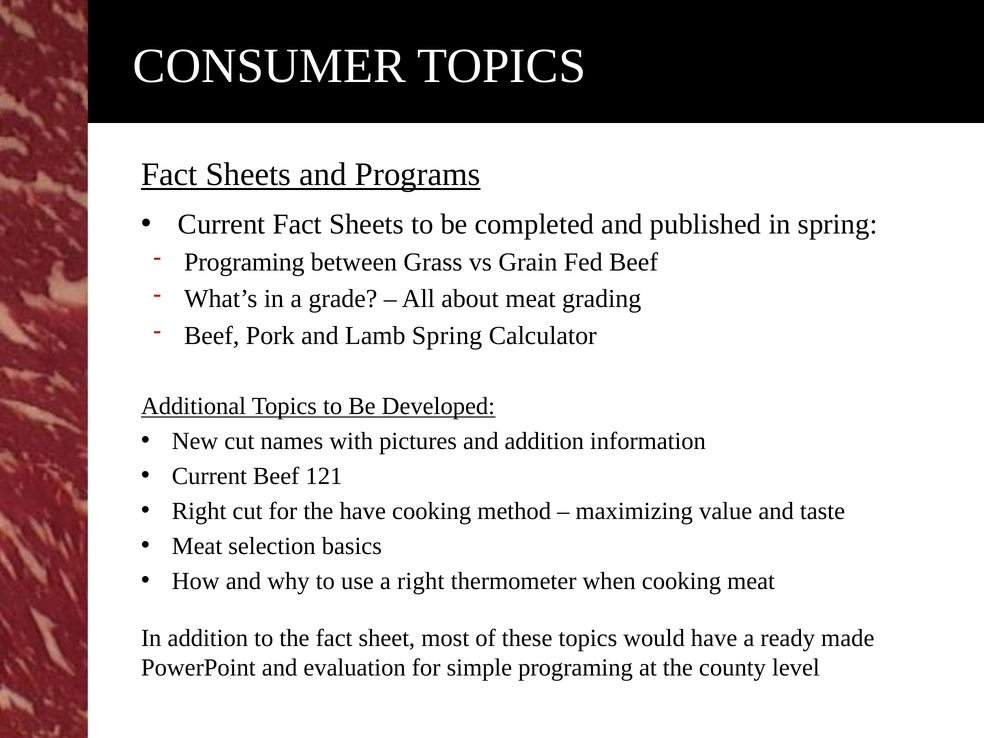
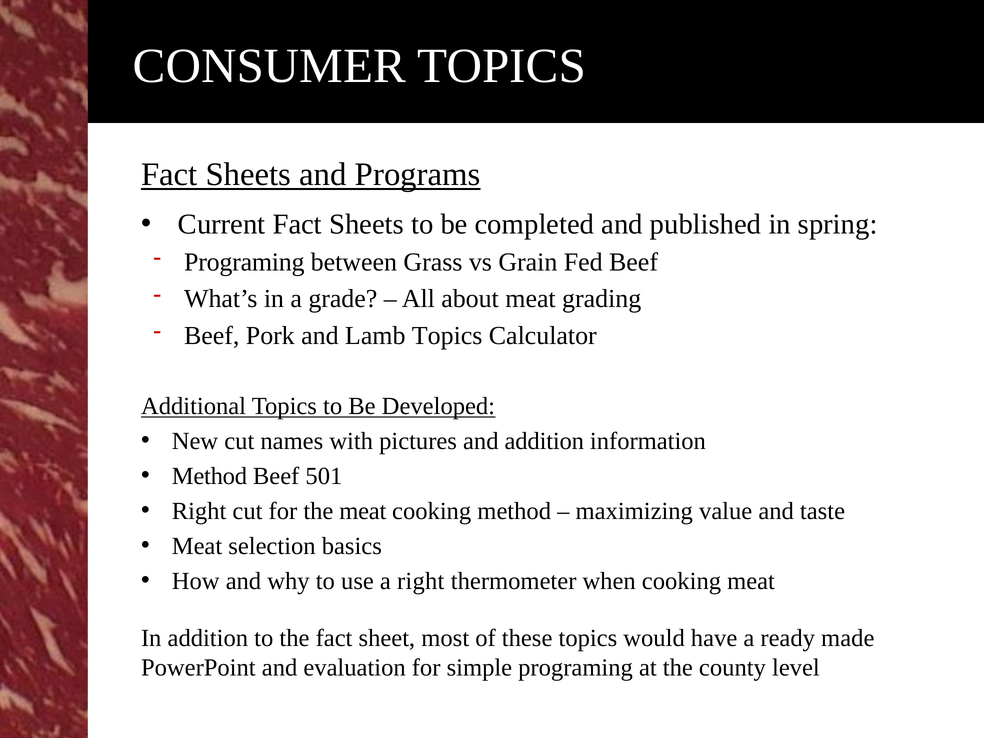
Lamb Spring: Spring -> Topics (447, 335)
Current: Current -> Method (209, 476)
121: 121 -> 501 (324, 476)
the have: have -> meat (363, 511)
